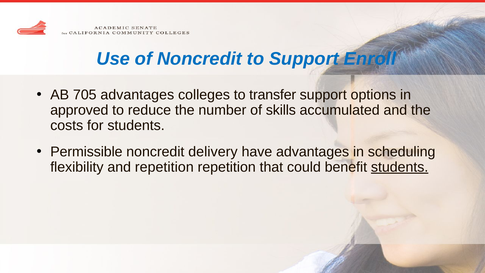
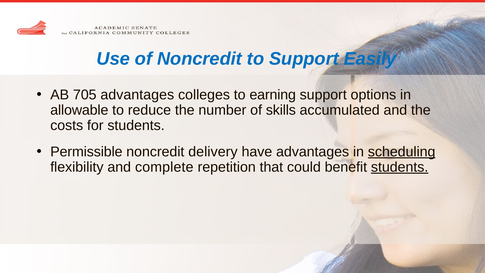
Enroll: Enroll -> Easily (370, 59)
transfer: transfer -> earning (273, 95)
approved: approved -> allowable (79, 110)
scheduling underline: none -> present (402, 152)
and repetition: repetition -> complete (164, 167)
